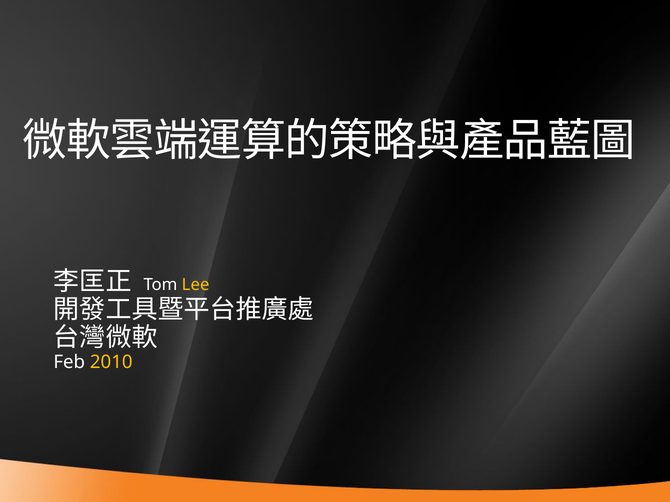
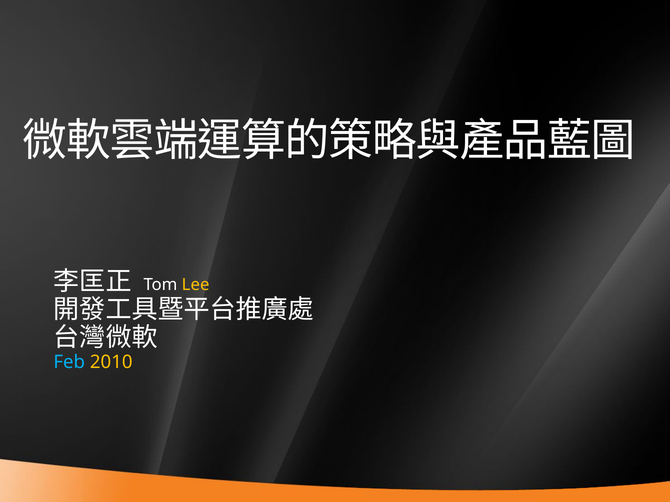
Feb colour: white -> light blue (69, 362)
